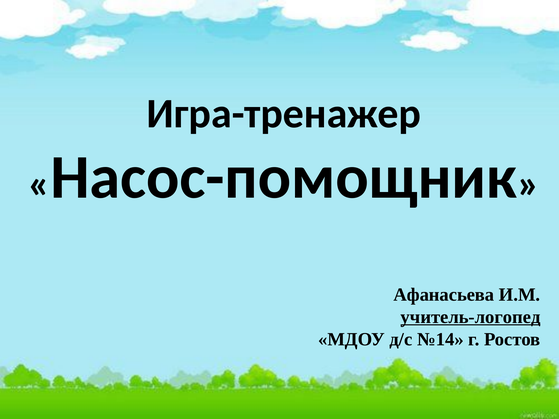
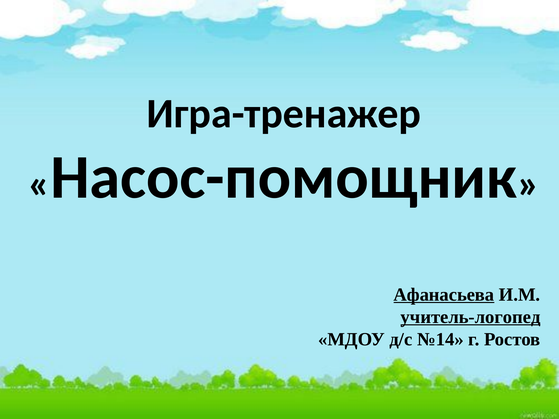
Афанасьева underline: none -> present (444, 295)
